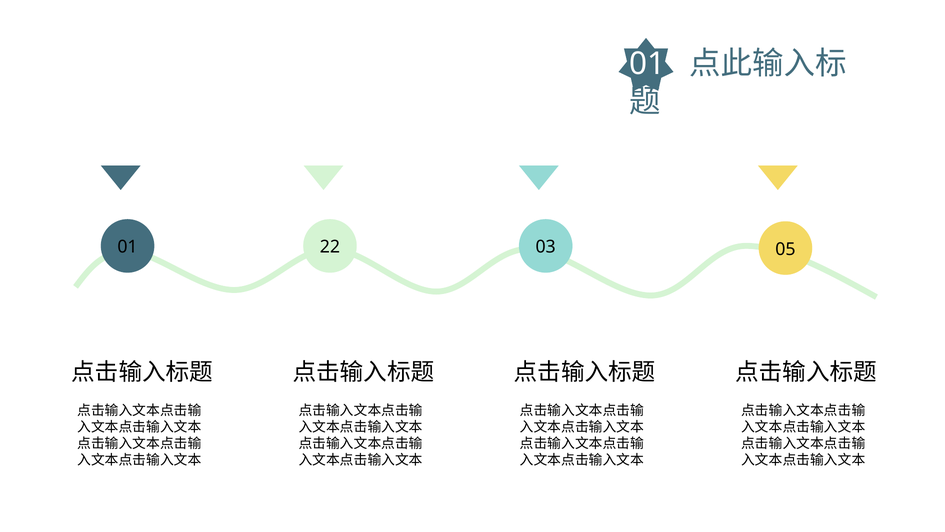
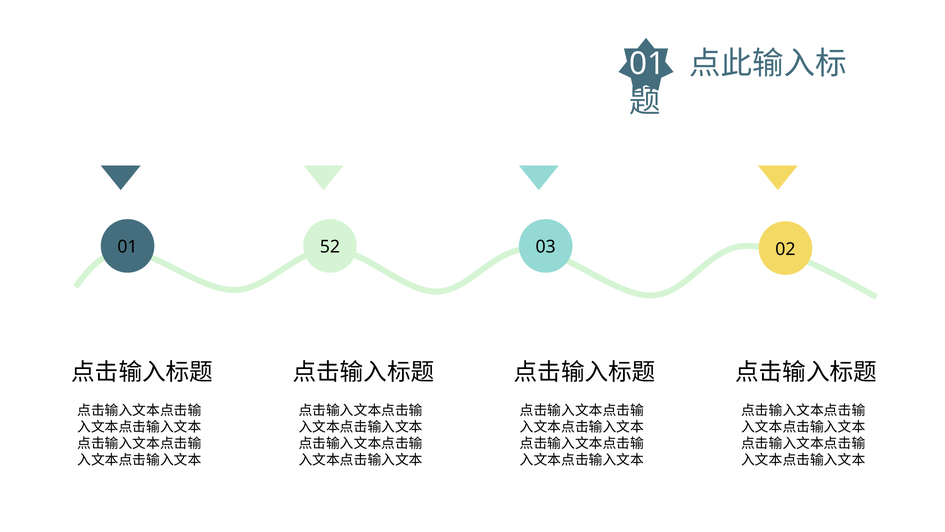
22: 22 -> 52 (330, 247)
05: 05 -> 02 (785, 249)
